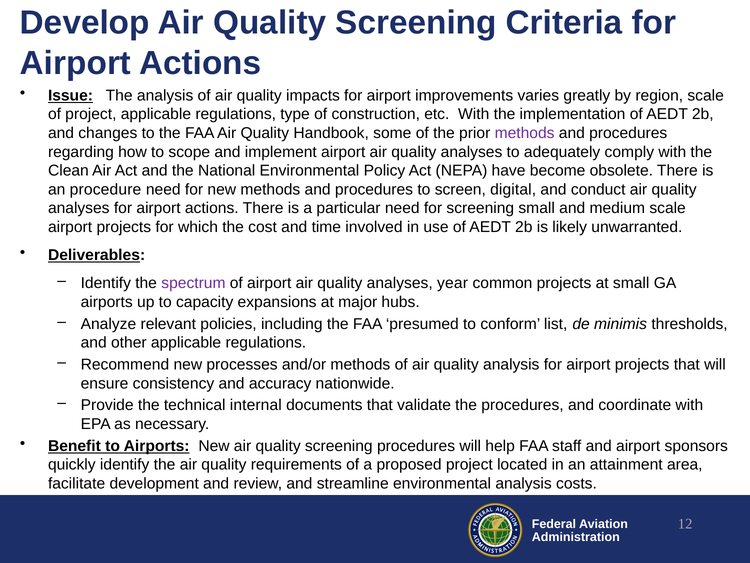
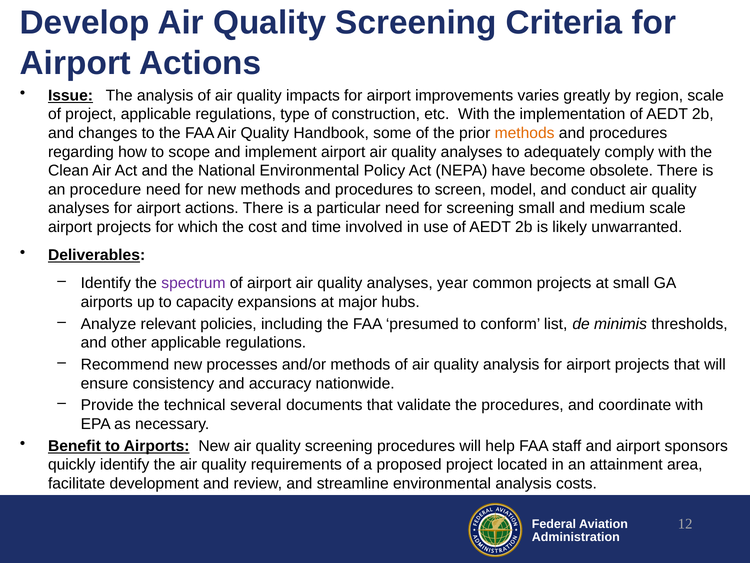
methods colour: purple -> orange (525, 133)
digital: digital -> model (513, 189)
internal: internal -> several (256, 405)
